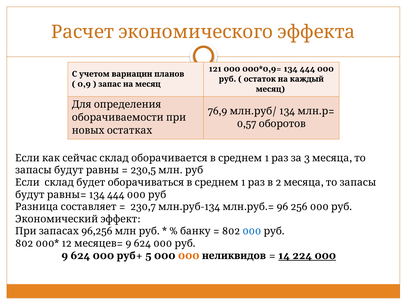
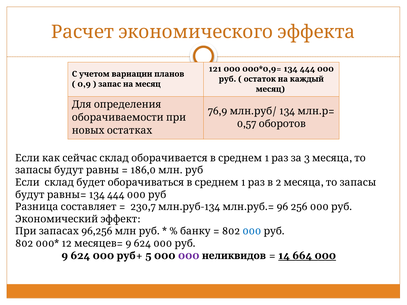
230,5: 230,5 -> 186,0 (143, 170)
000 colour: orange -> purple (189, 256)
224: 224 -> 664 (302, 256)
